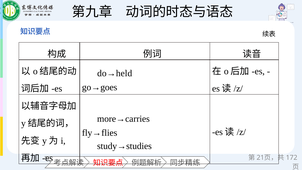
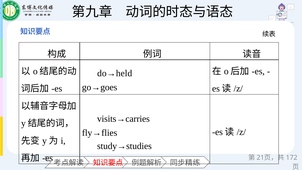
more→carries: more→carries -> visits→carries (123, 119)
